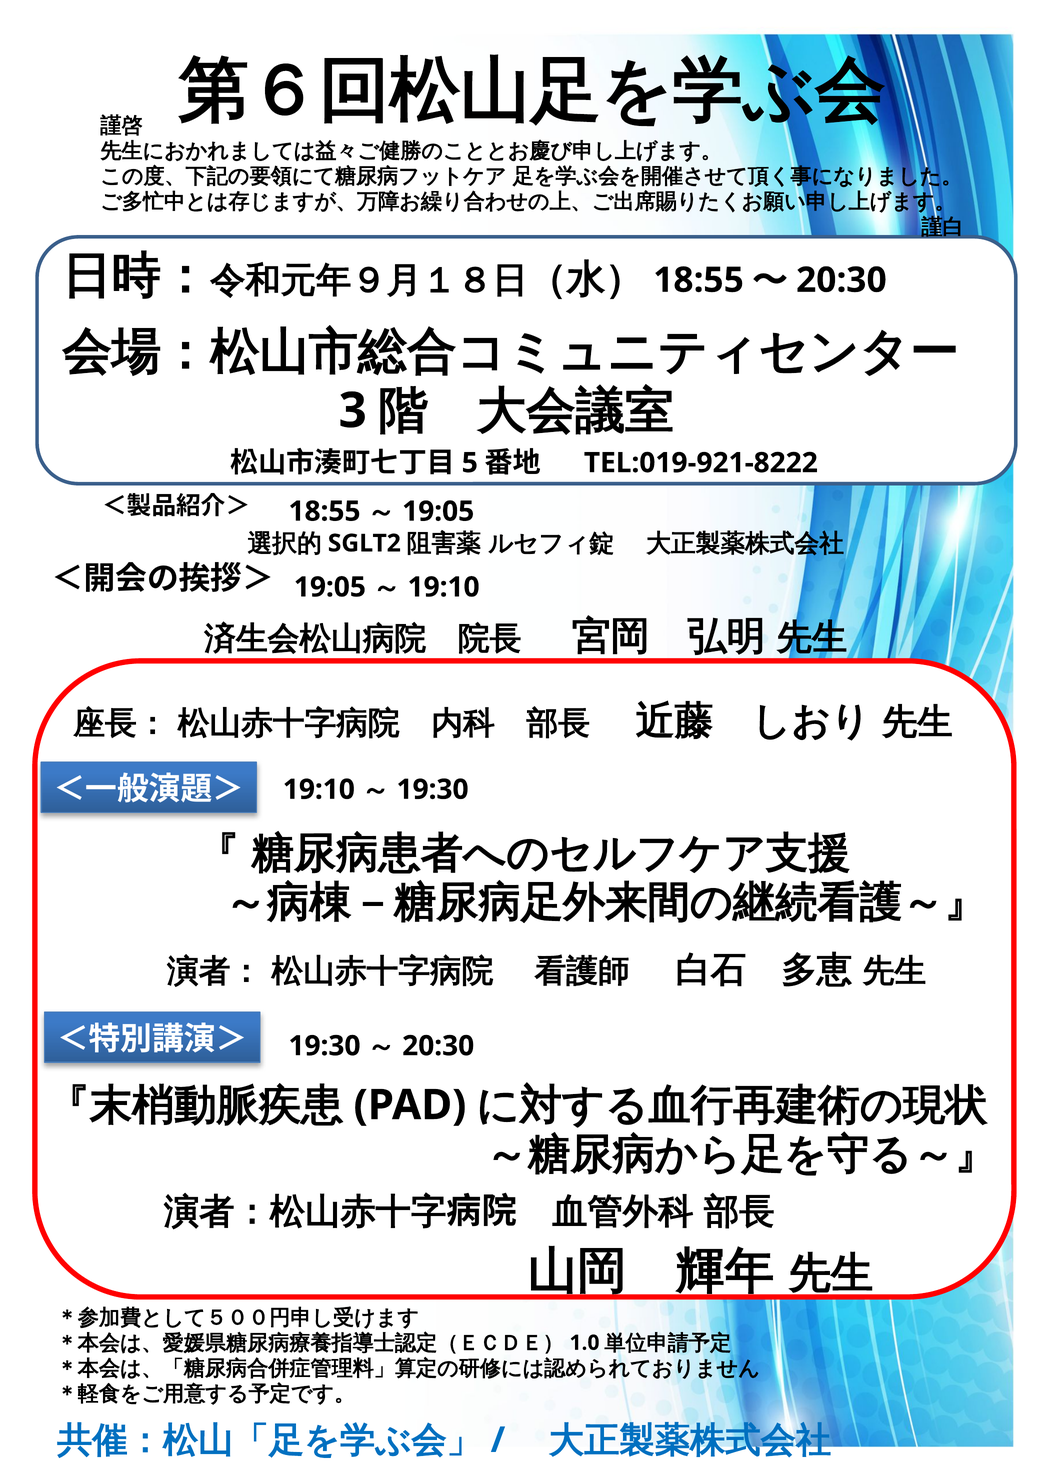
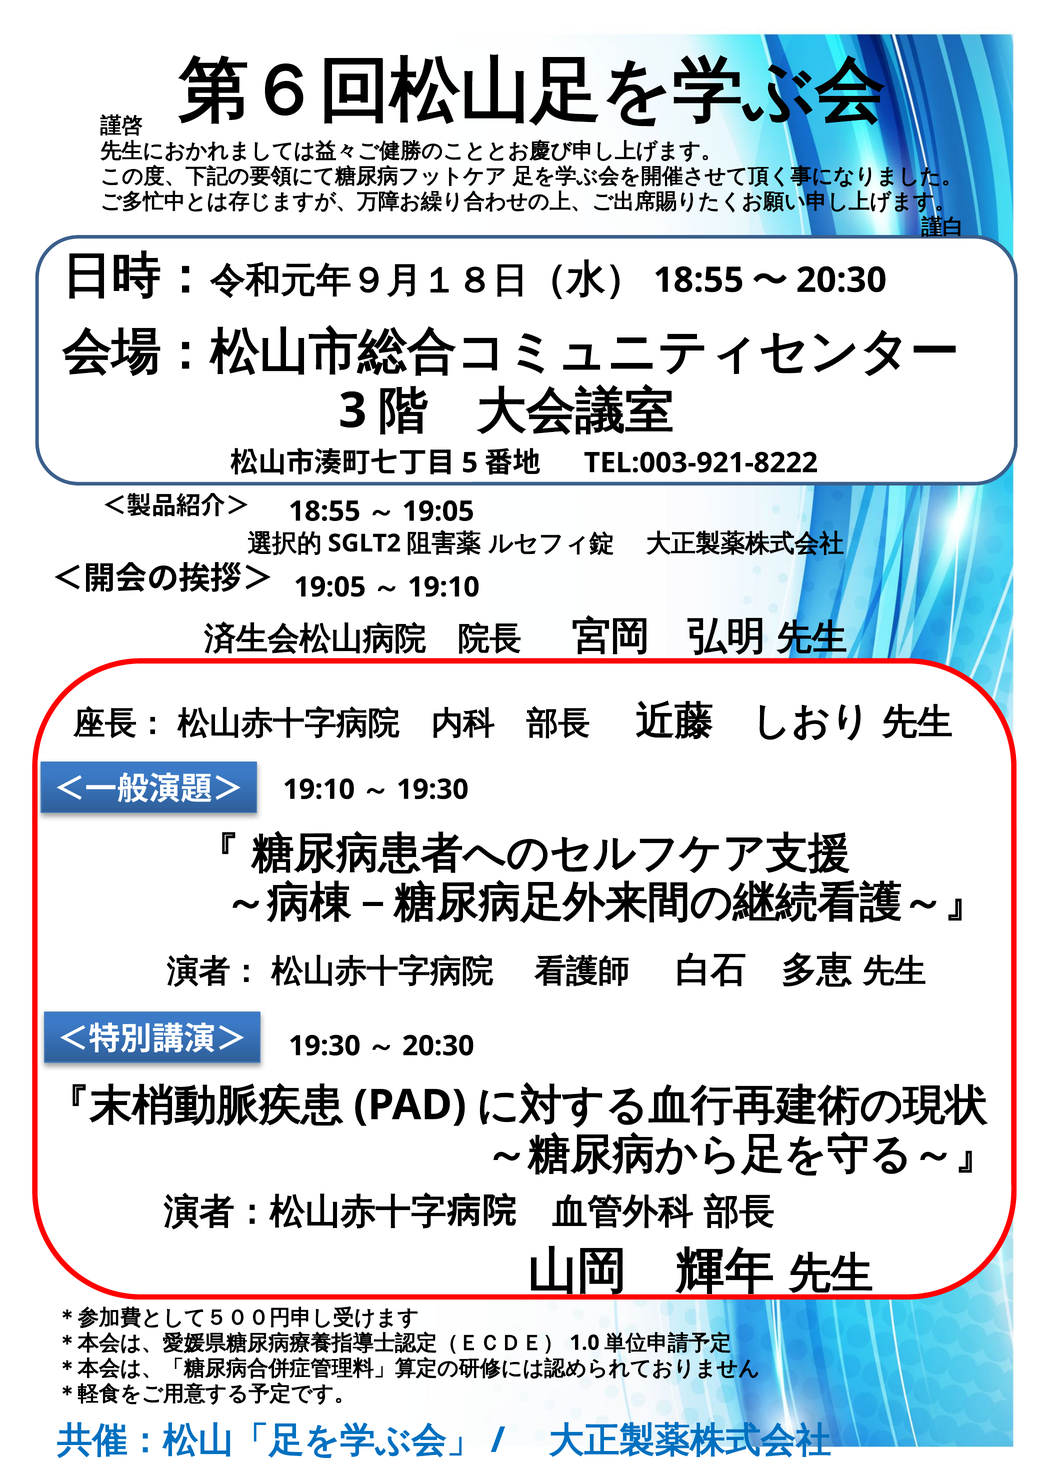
TEL:019-921-8222: TEL:019-921-8222 -> TEL:003-921-8222 (701, 463)
